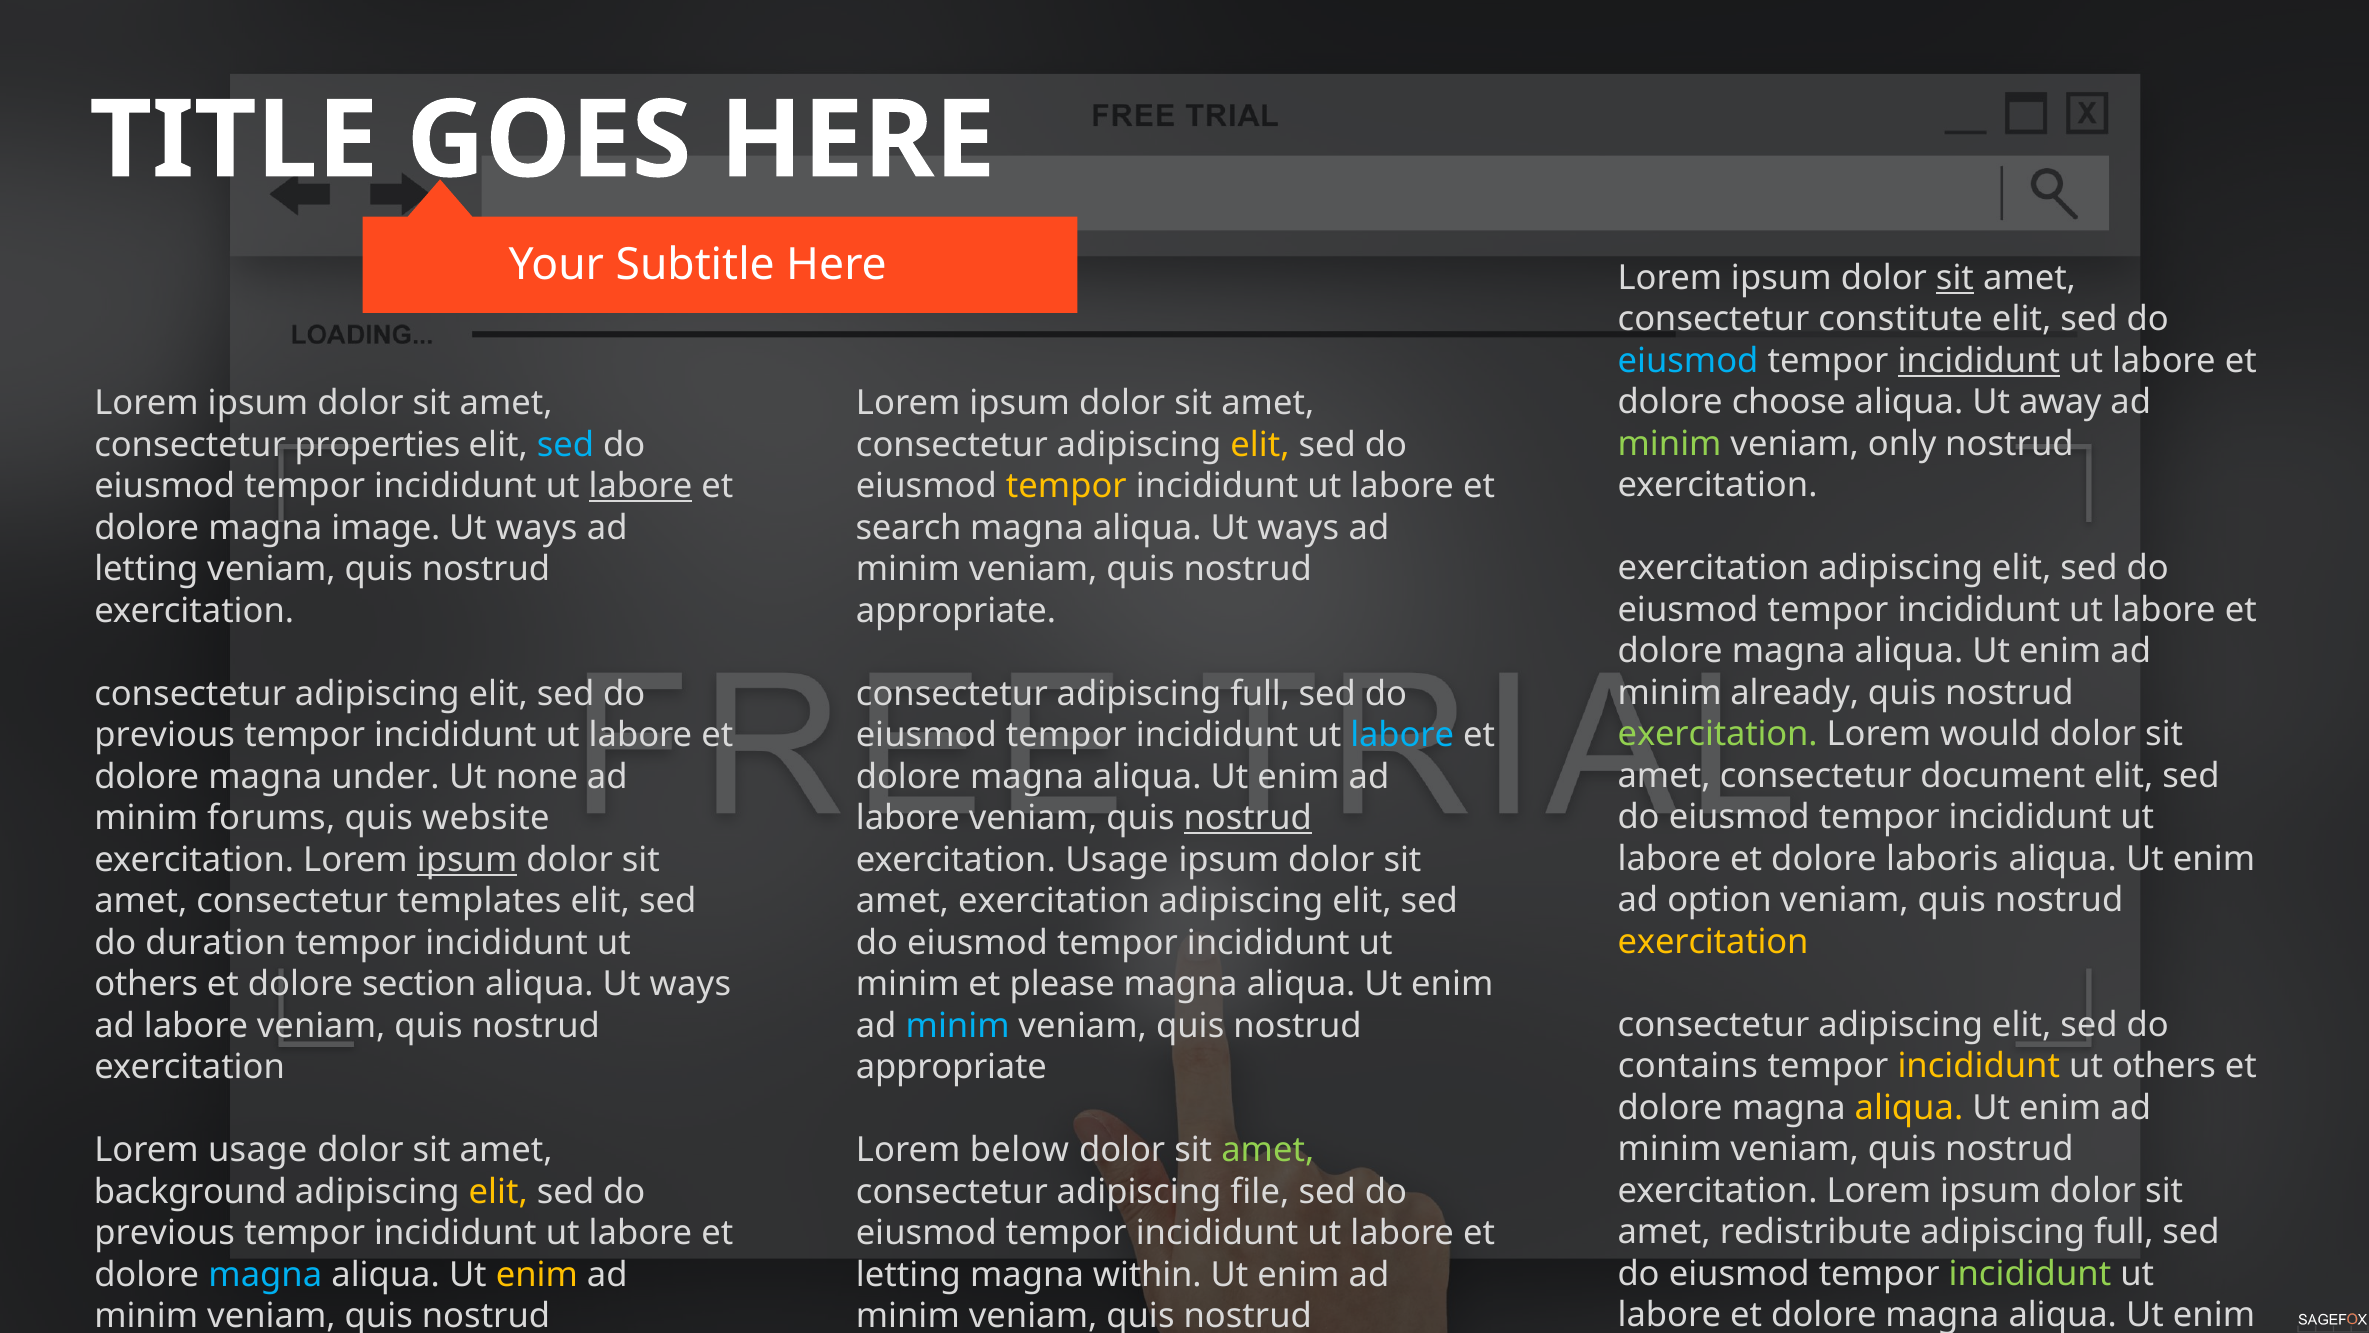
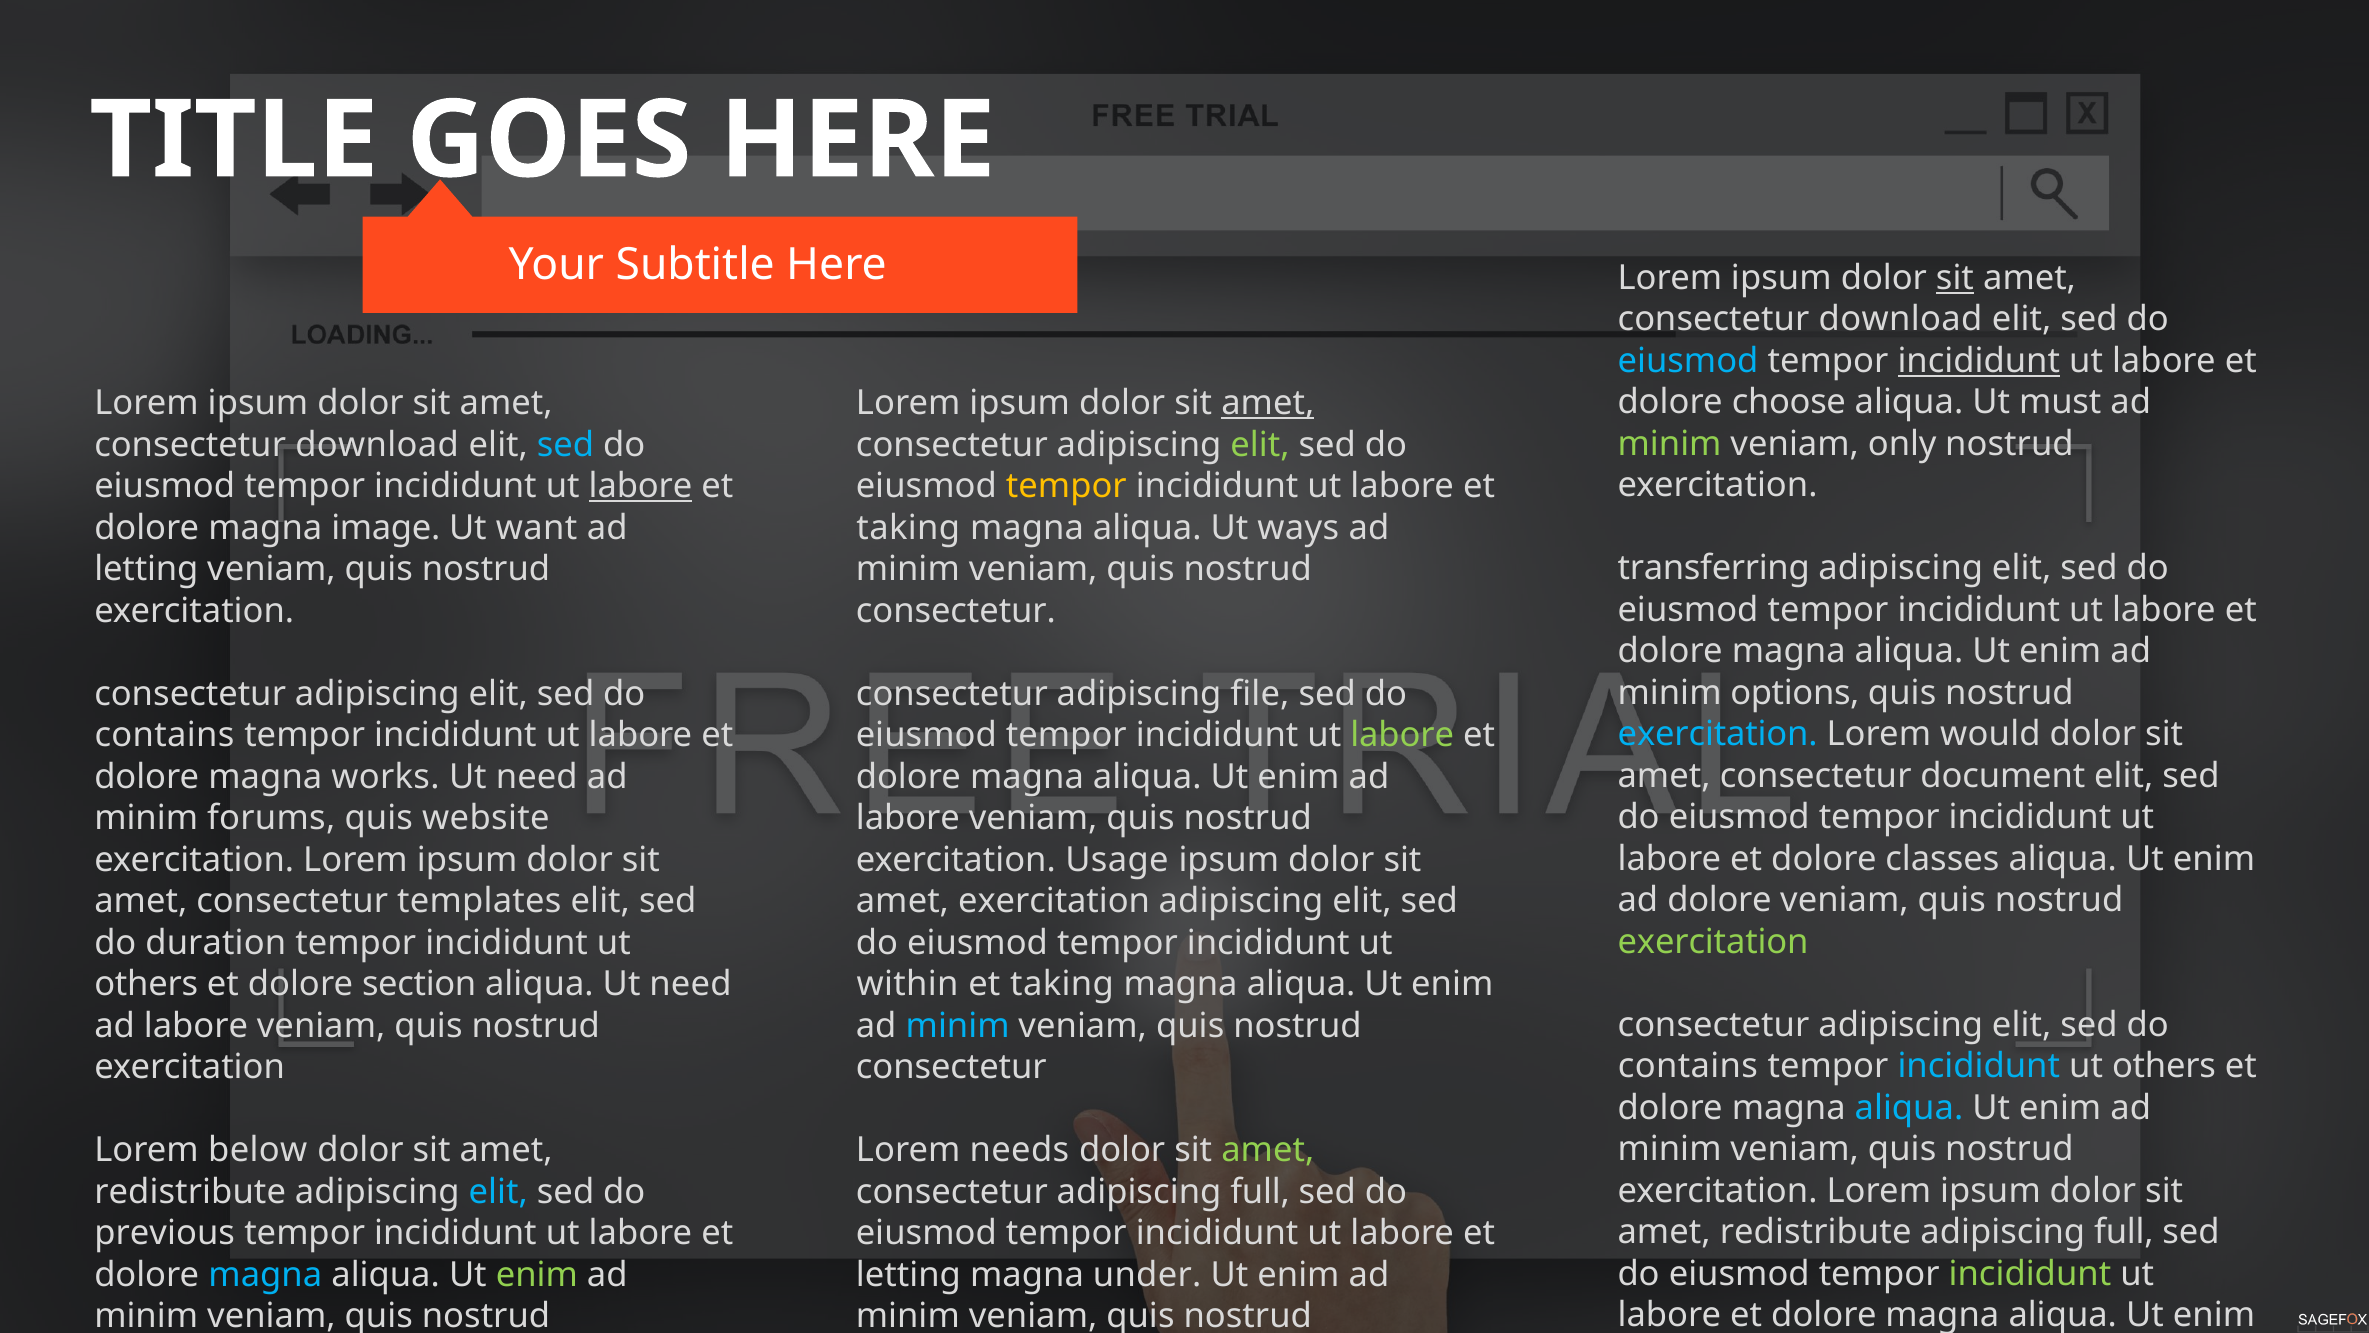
constitute: constitute -> download (1900, 319)
away: away -> must (2060, 402)
amet underline: none -> present (1268, 403)
properties: properties -> download (377, 445)
elit colour: yellow -> light green (1260, 445)
ways: ways -> want (537, 528)
search: search -> taking (908, 528)
exercitation: exercitation -> transferring (1714, 568)
appropriate: appropriate -> consectetur (956, 611)
already: already -> options (1795, 693)
consectetur adipiscing full: full -> file (1260, 694)
exercitation colour: light green -> light blue (1718, 734)
previous: previous -> contains (165, 735)
labore colour: light blue -> light green (1402, 735)
under: under -> works (385, 777)
none: none -> need (537, 777)
nostrud underline: present -> none (1248, 818)
laboris: laboris -> classes (1942, 858)
ipsum underline: present -> none (467, 860)
ad option: option -> dolore (1719, 900)
exercitation colour: yellow -> light green (1713, 941)
ways: ways -> need (690, 984)
minim: minim -> within (908, 984)
please: please -> taking (1062, 984)
incididunt colour: yellow -> light blue (1979, 1066)
appropriate: appropriate -> consectetur (951, 1067)
aliqua colour: yellow -> light blue (1909, 1107)
Lorem usage: usage -> below (258, 1150)
below: below -> needs (1019, 1150)
background: background -> redistribute (190, 1192)
elit colour: yellow -> light blue (498, 1192)
consectetur adipiscing file: file -> full (1260, 1192)
enim colour: yellow -> light green (537, 1274)
within: within -> under (1147, 1274)
